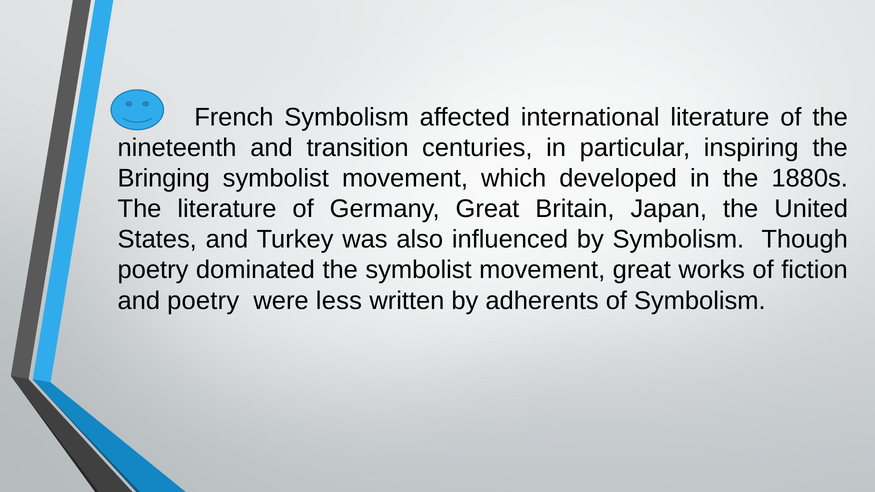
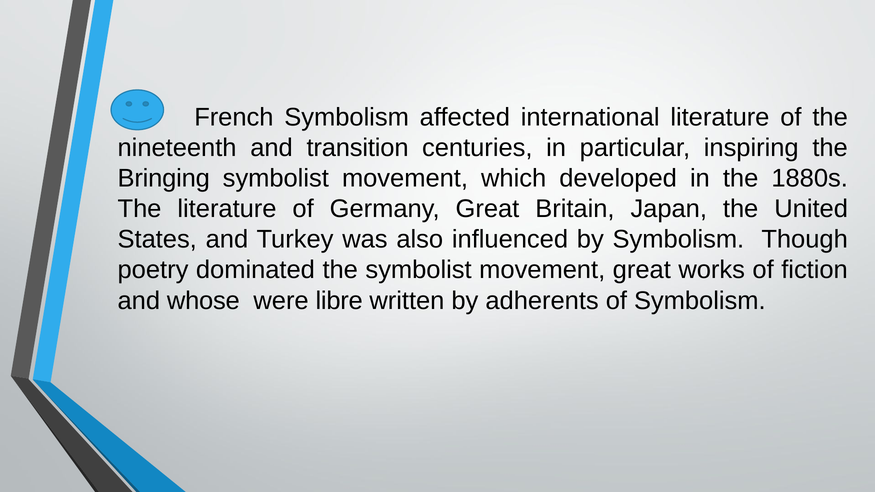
and poetry: poetry -> whose (203, 301)
less: less -> libre (339, 301)
